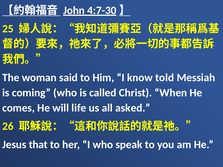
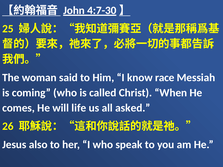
told: told -> race (165, 78)
that: that -> also (38, 145)
